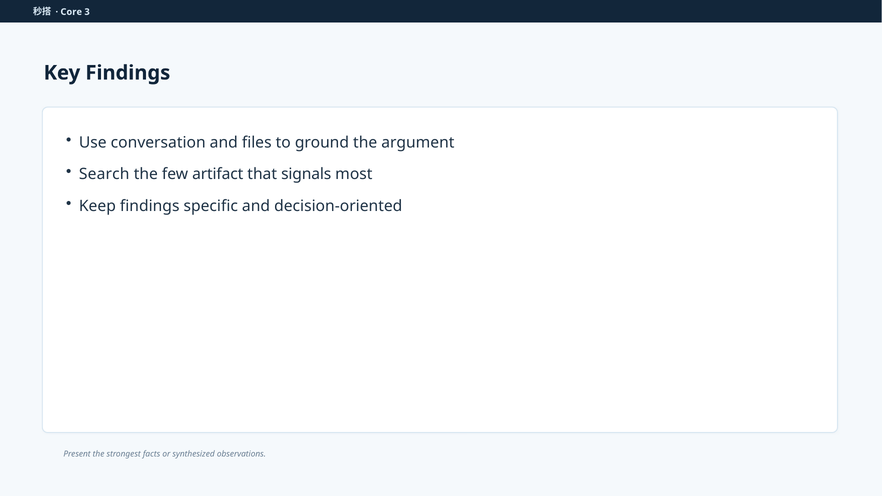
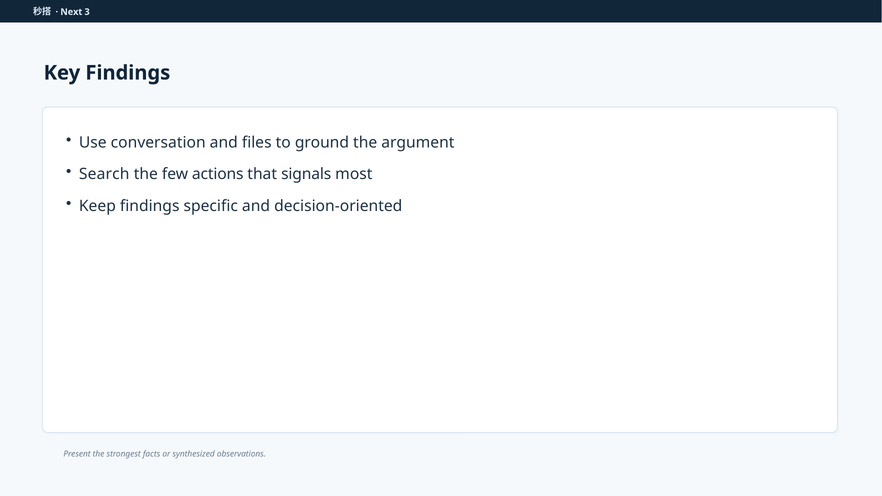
Core: Core -> Next (71, 12)
artifact: artifact -> actions (218, 174)
